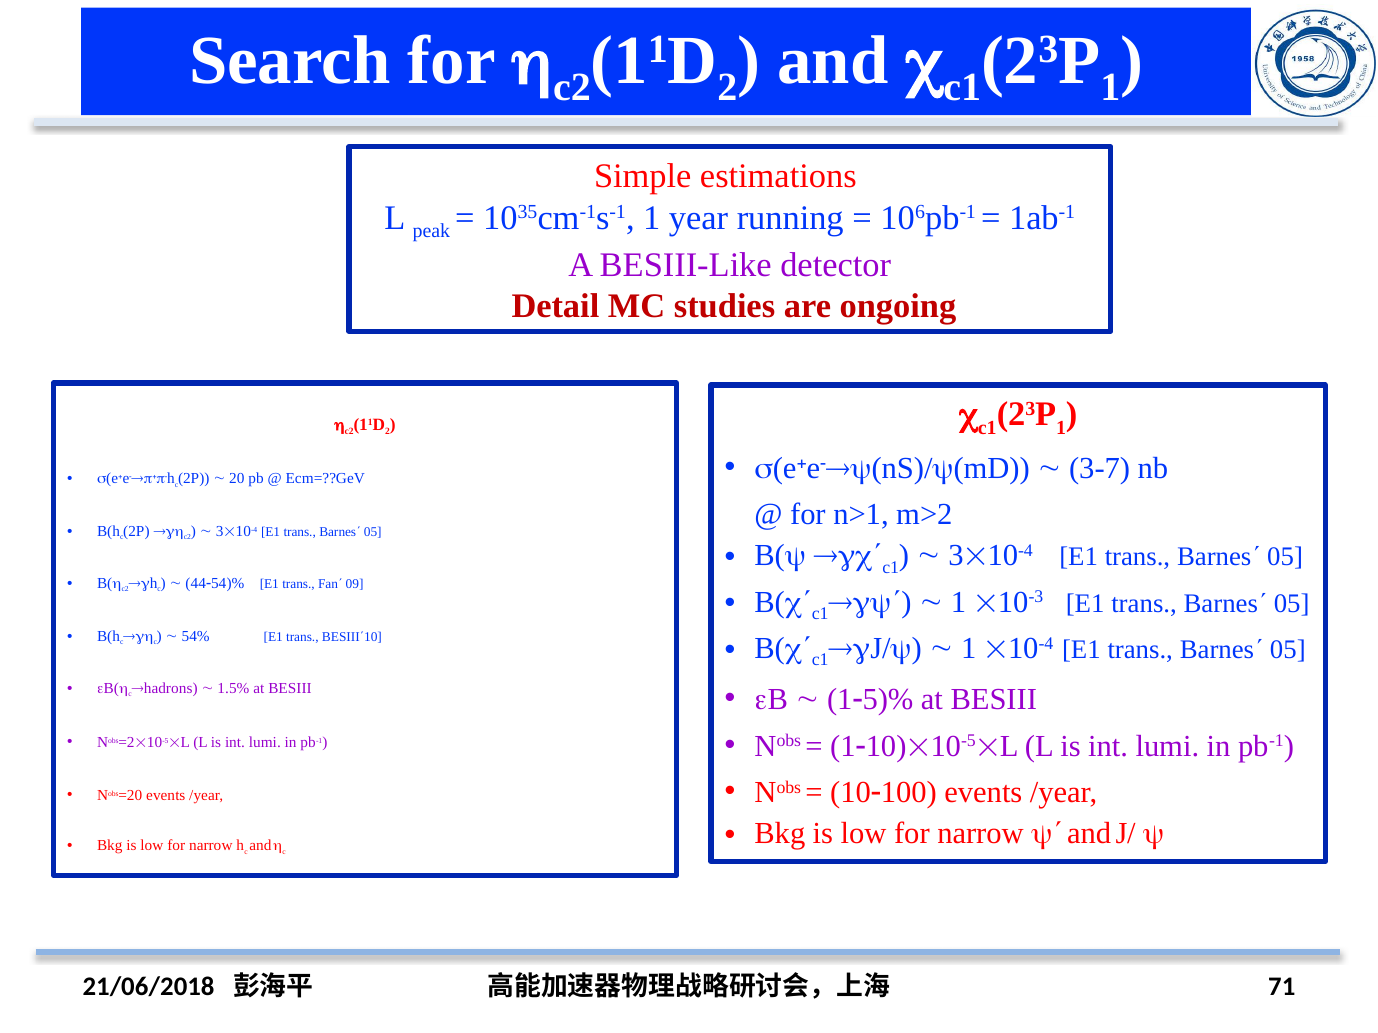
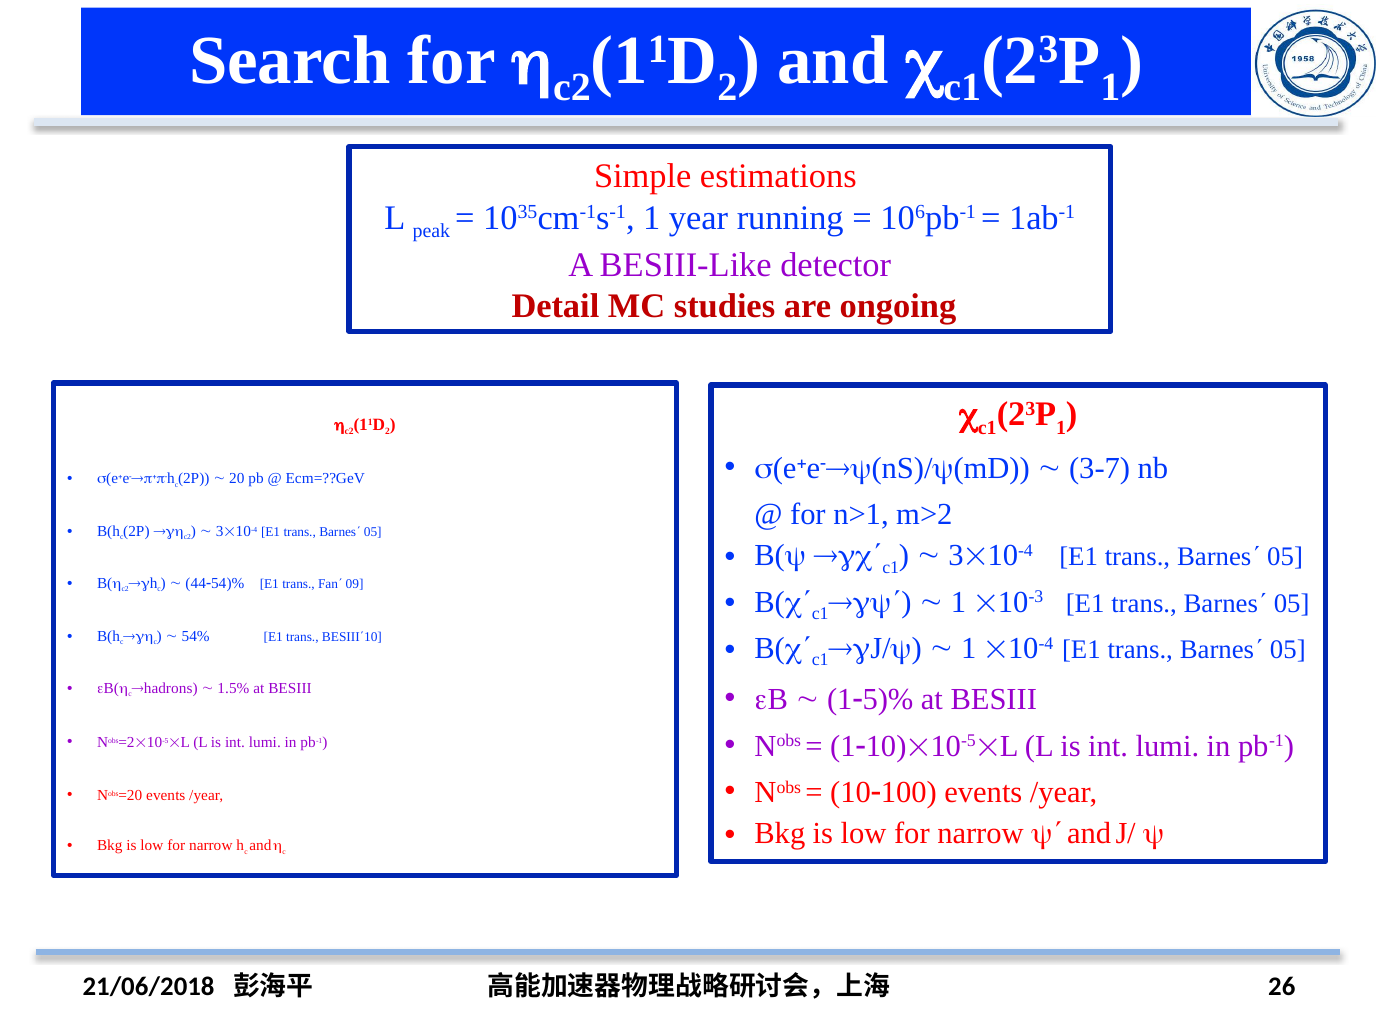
71: 71 -> 26 (1282, 987)
